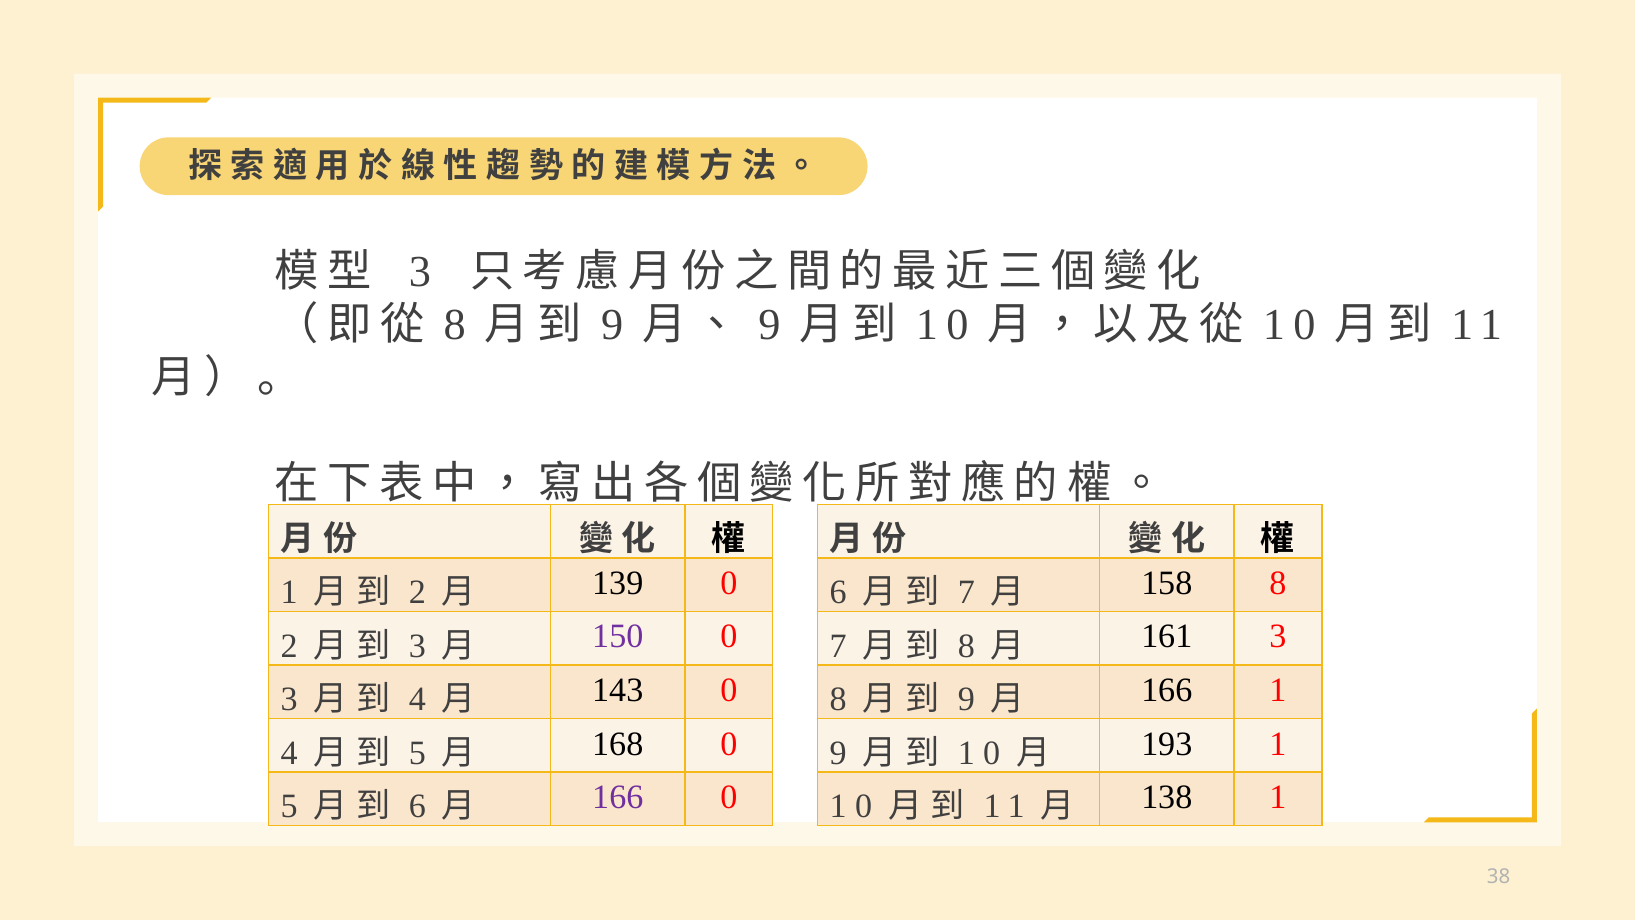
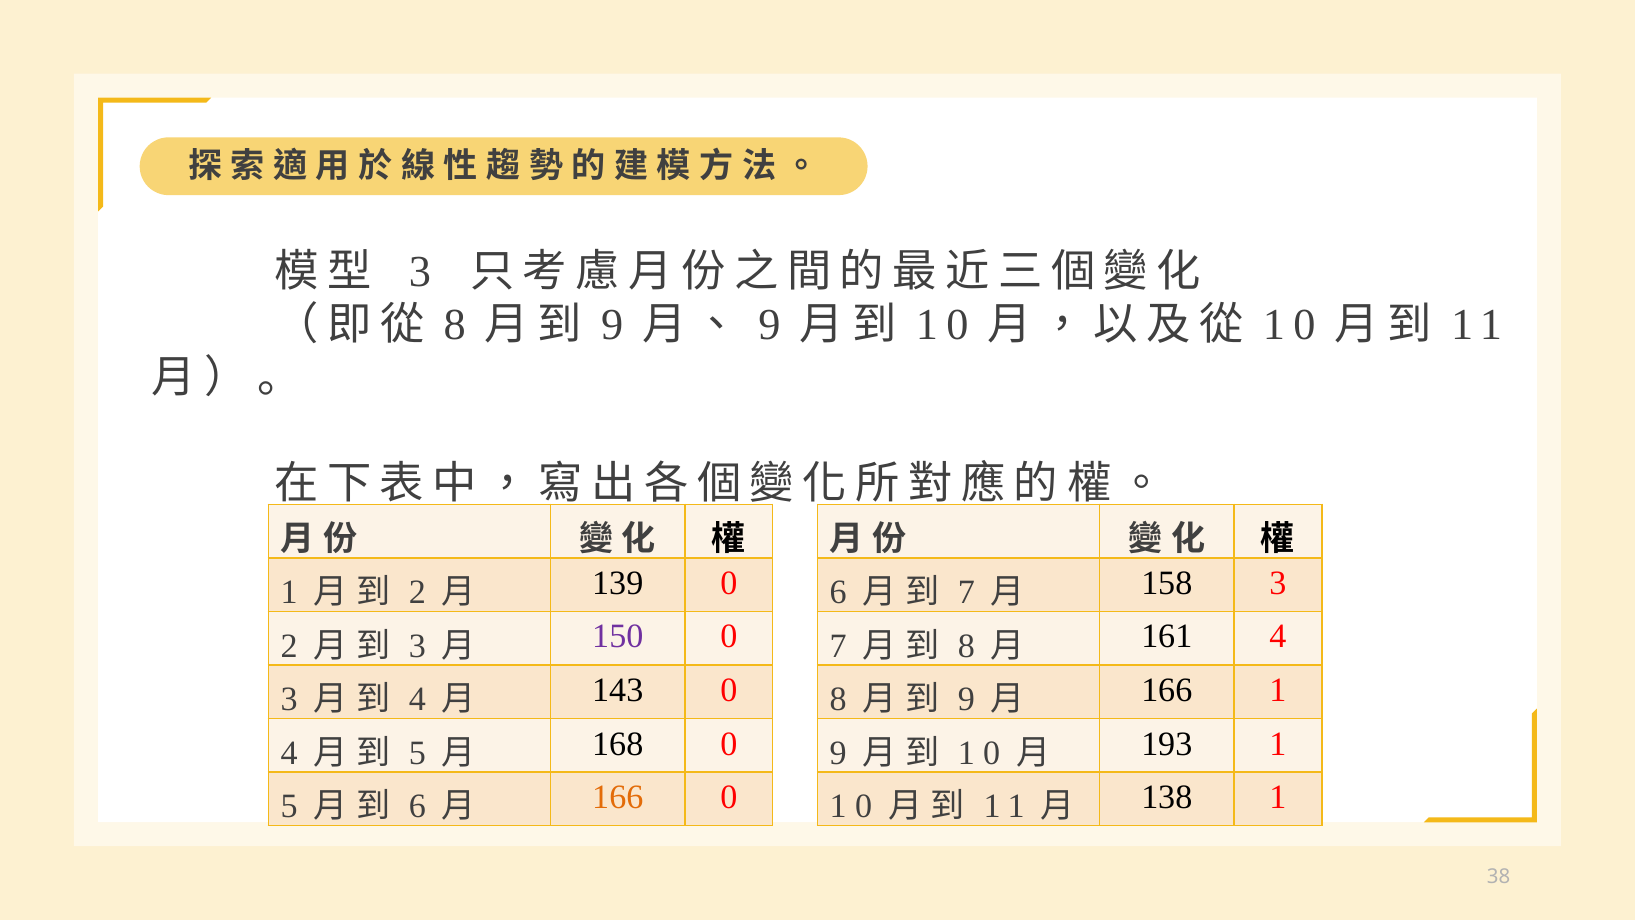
158 8: 8 -> 3 (1278, 583)
161 3: 3 -> 4 (1278, 636)
166 colour: purple -> orange (618, 797)
